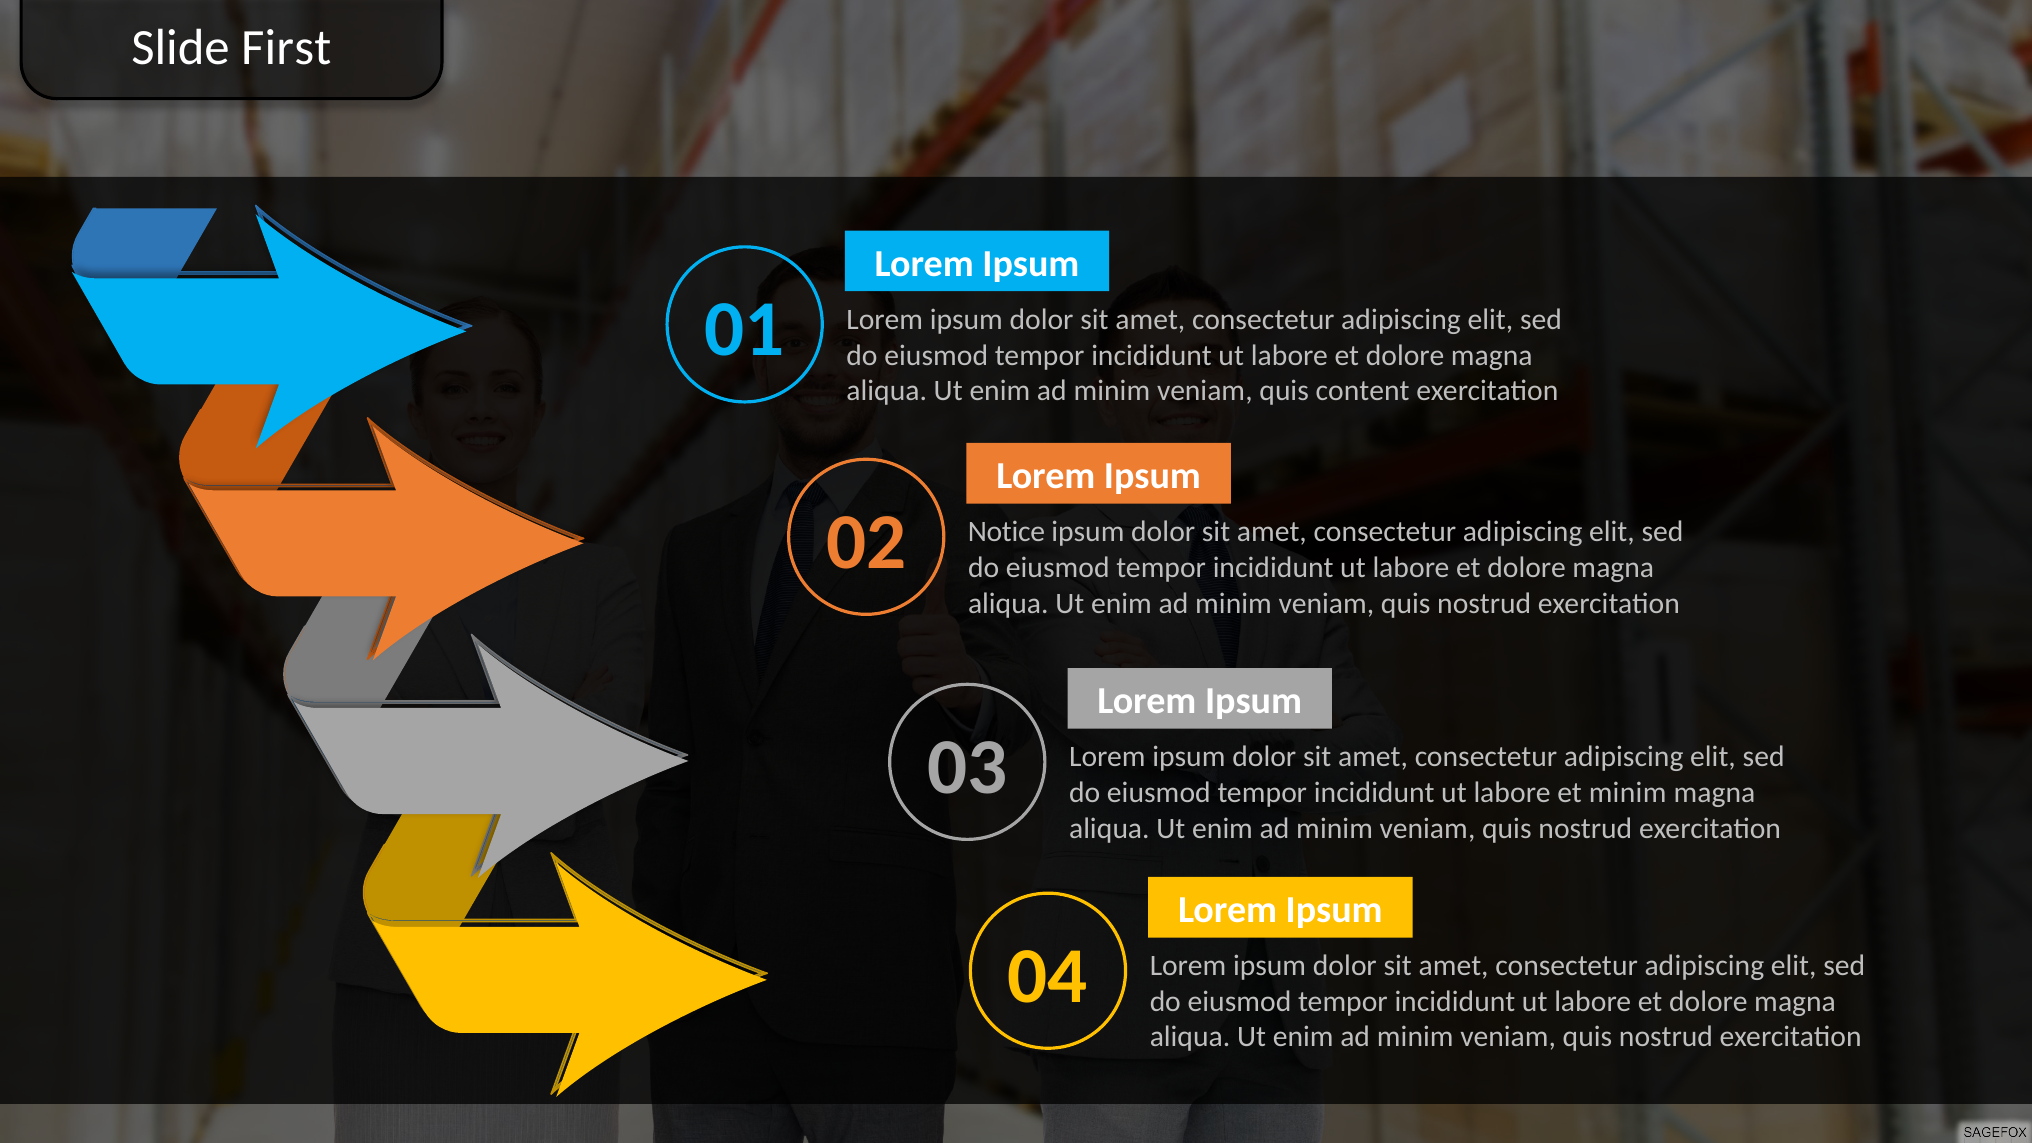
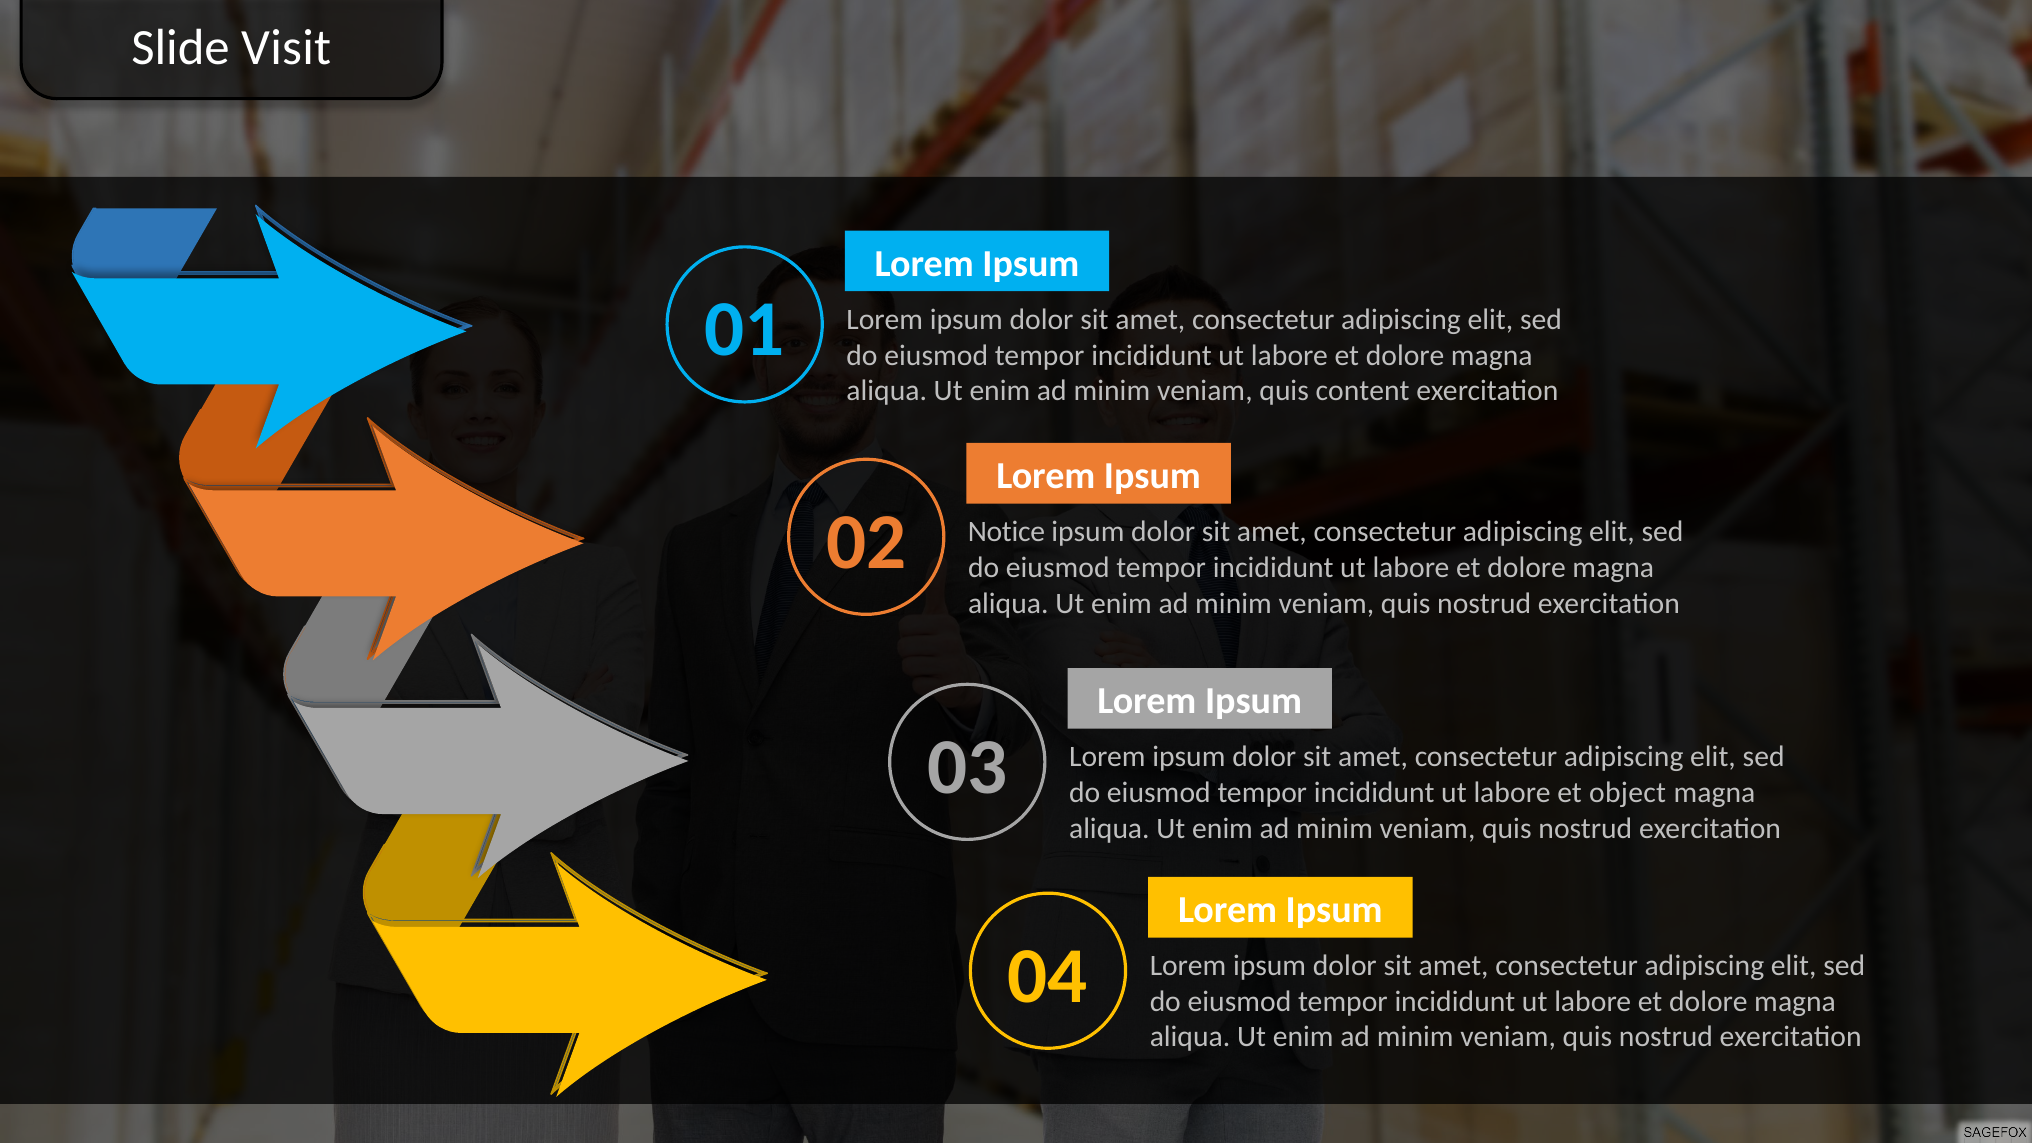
First: First -> Visit (286, 48)
et minim: minim -> object (1628, 793)
